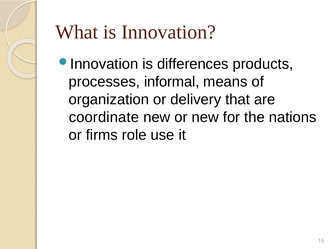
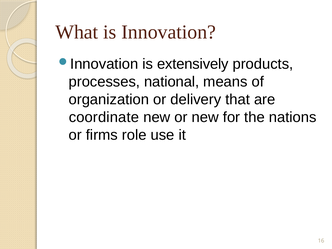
differences: differences -> extensively (193, 64)
informal: informal -> national (172, 82)
